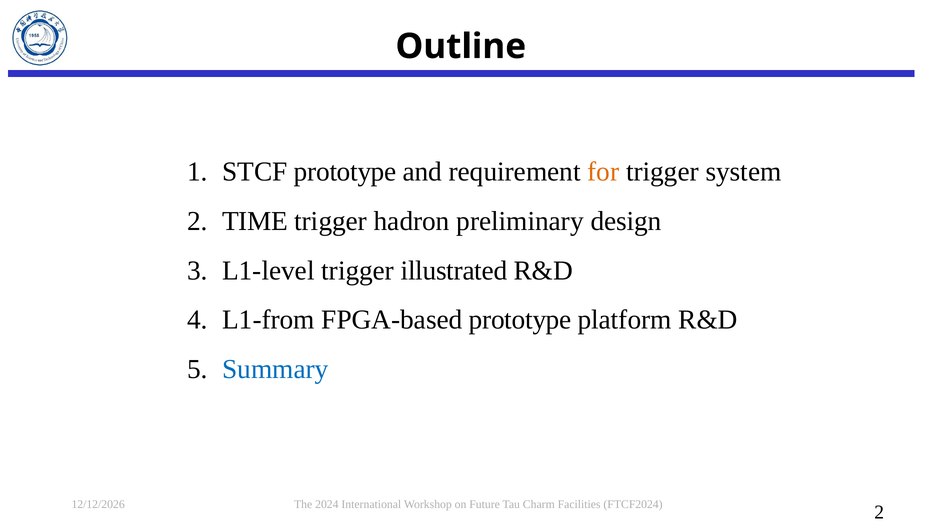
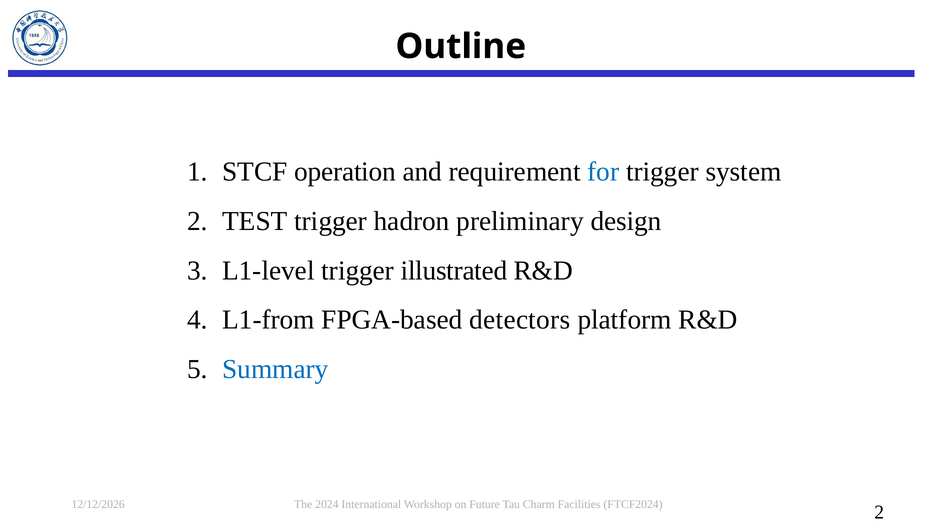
STCF prototype: prototype -> operation (345, 172)
for colour: orange -> blue (603, 172)
TIME: TIME -> TEST (255, 221)
FPGA-based prototype: prototype -> detectors (520, 320)
